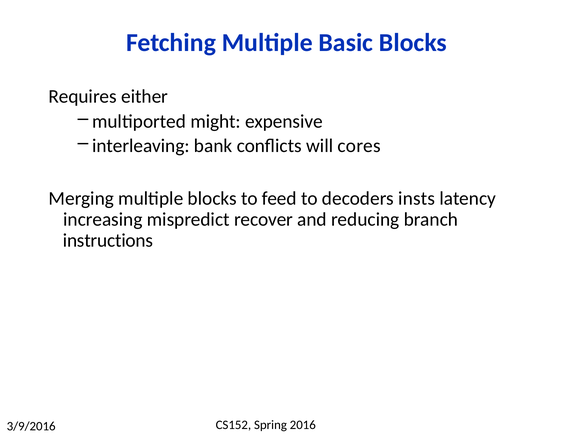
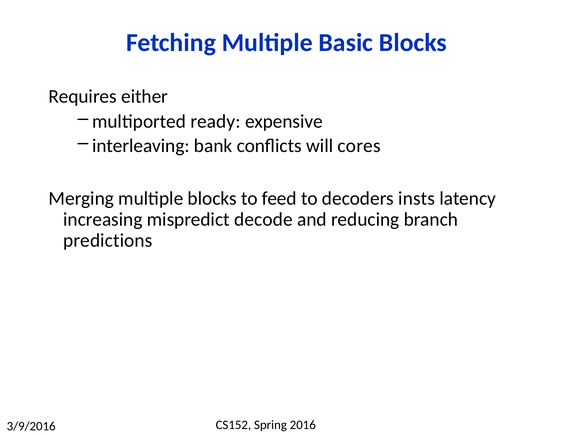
might: might -> ready (215, 121)
recover: recover -> decode (263, 219)
instructions: instructions -> predictions (108, 240)
